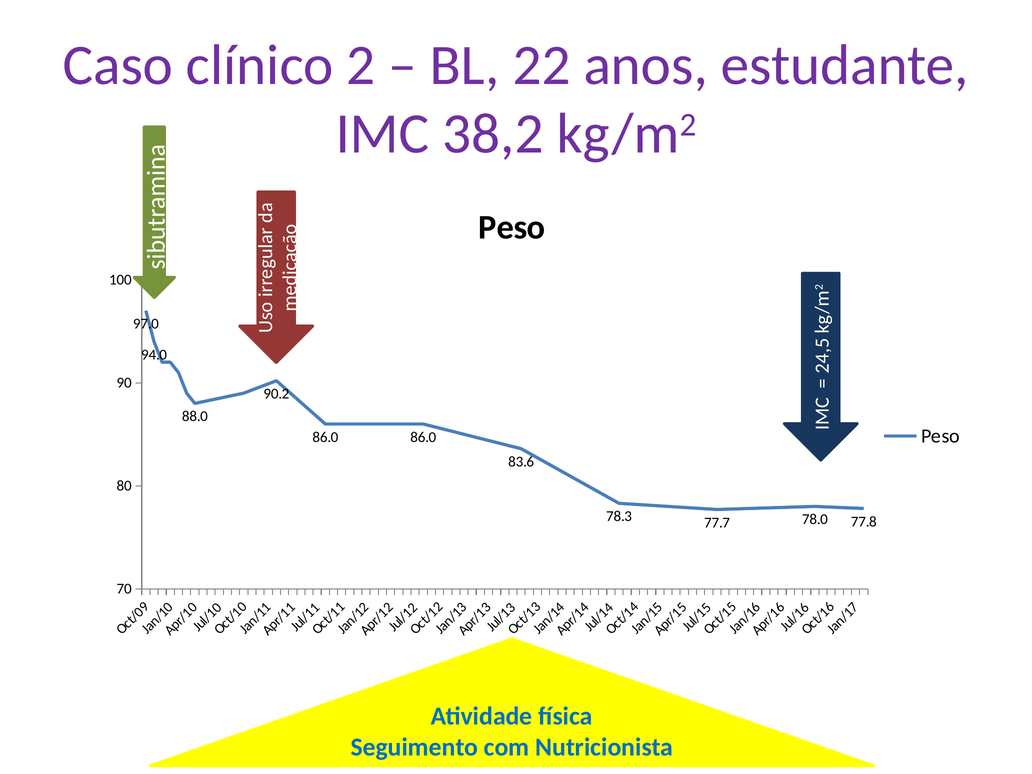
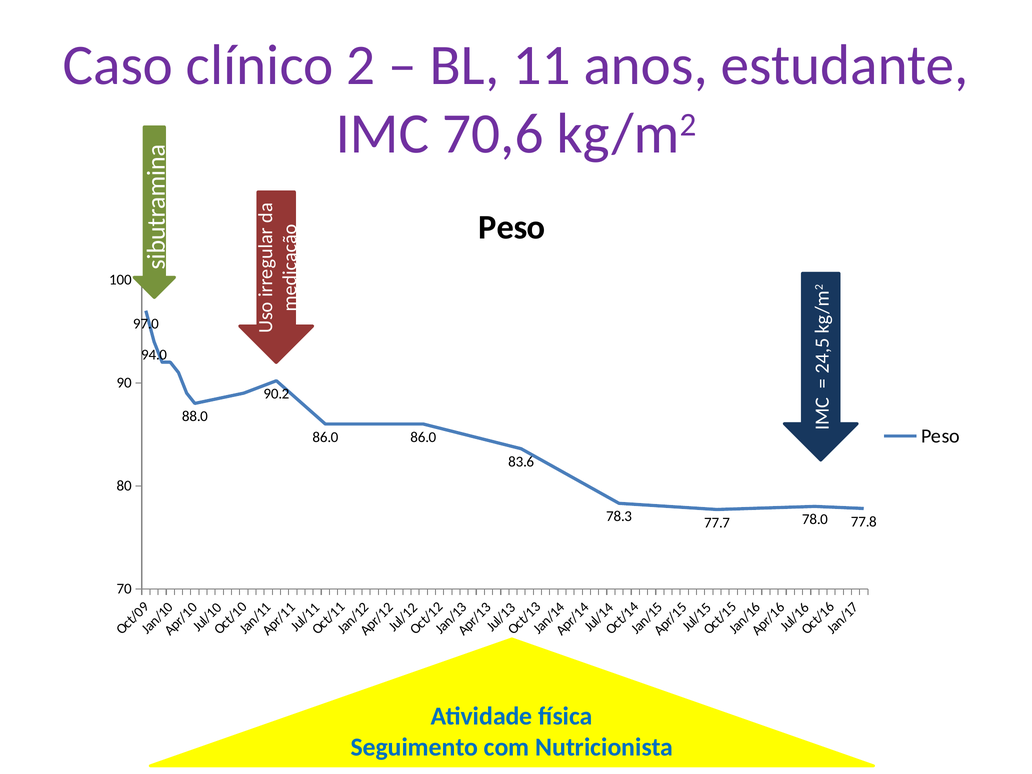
22: 22 -> 11 (542, 65)
38,2: 38,2 -> 70,6 (493, 134)
